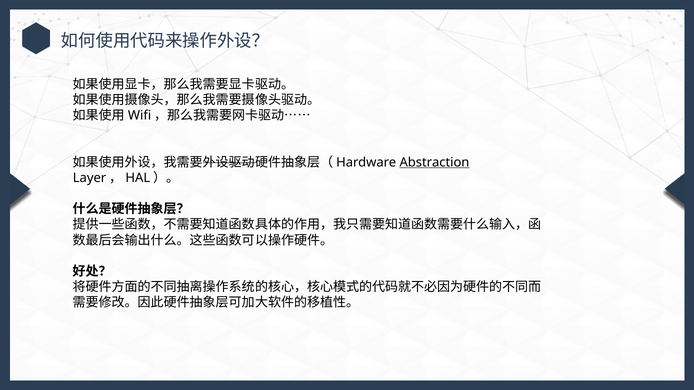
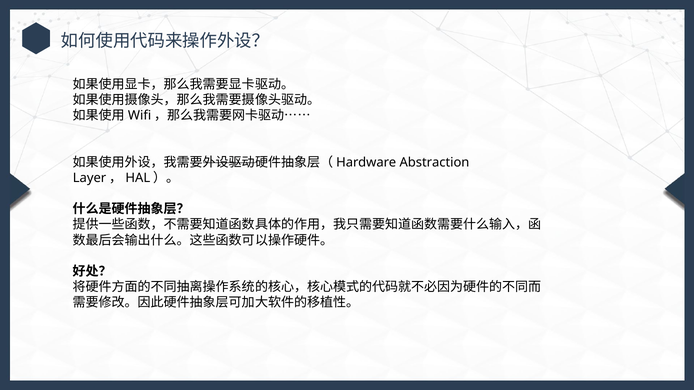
Abstraction underline: present -> none (434, 162)
